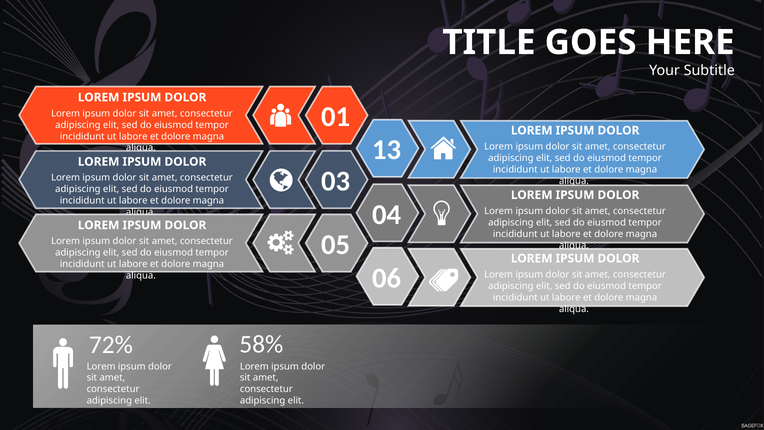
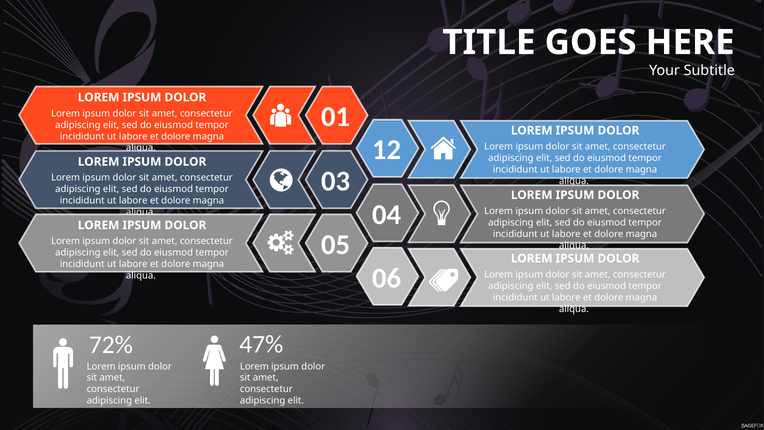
13: 13 -> 12 (387, 150)
58%: 58% -> 47% (261, 344)
